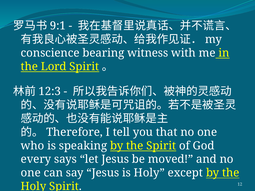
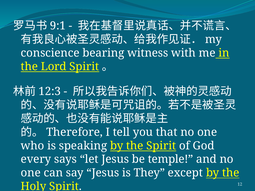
moved: moved -> temple (171, 159)
is Holy: Holy -> They (149, 173)
